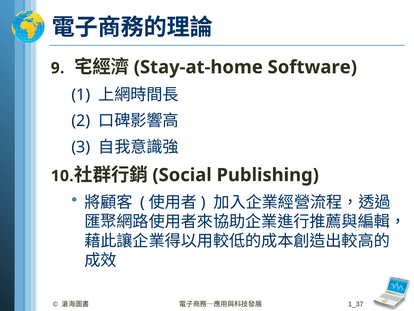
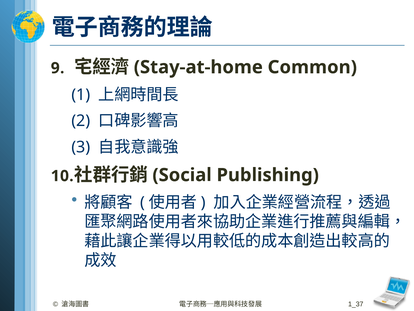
Software: Software -> Common (312, 67)
